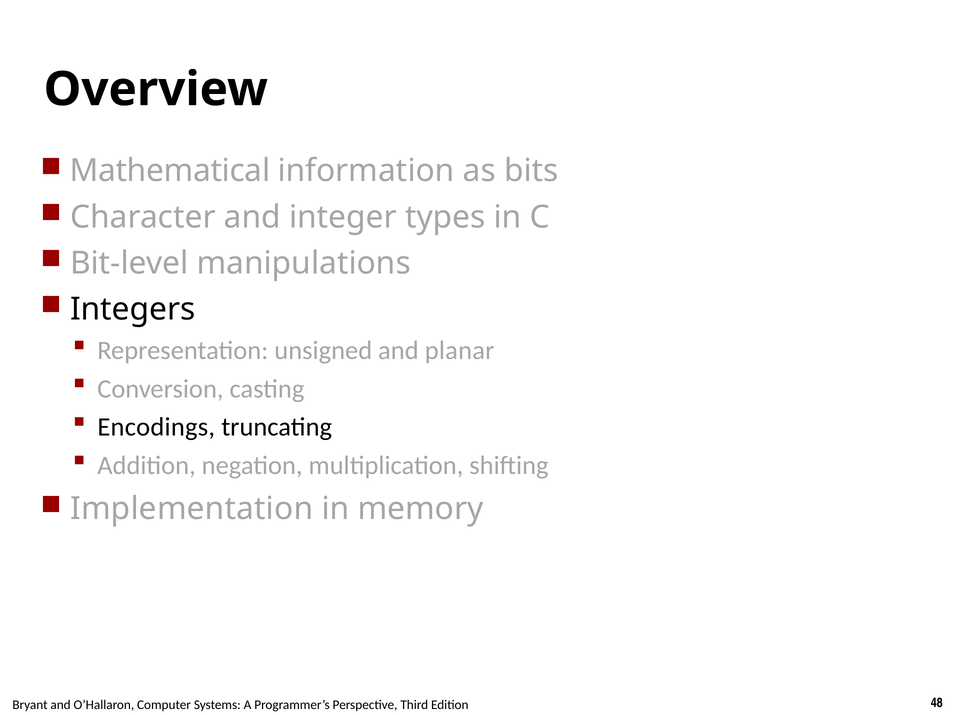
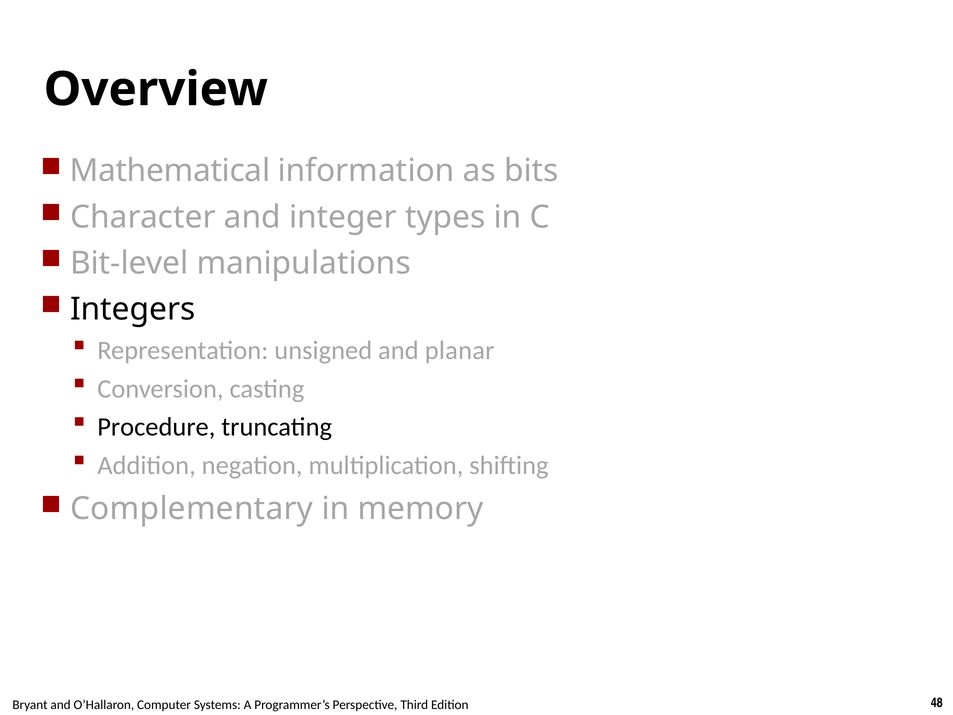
Encodings: Encodings -> Procedure (156, 427)
Implementation: Implementation -> Complementary (192, 509)
